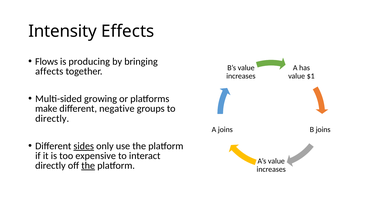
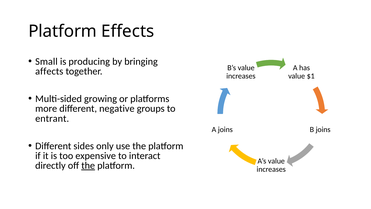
Intensity: Intensity -> Platform (63, 31)
Flows: Flows -> Small (46, 61)
make: make -> more (46, 109)
directly: directly -> entrant (52, 118)
sides underline: present -> none (84, 146)
